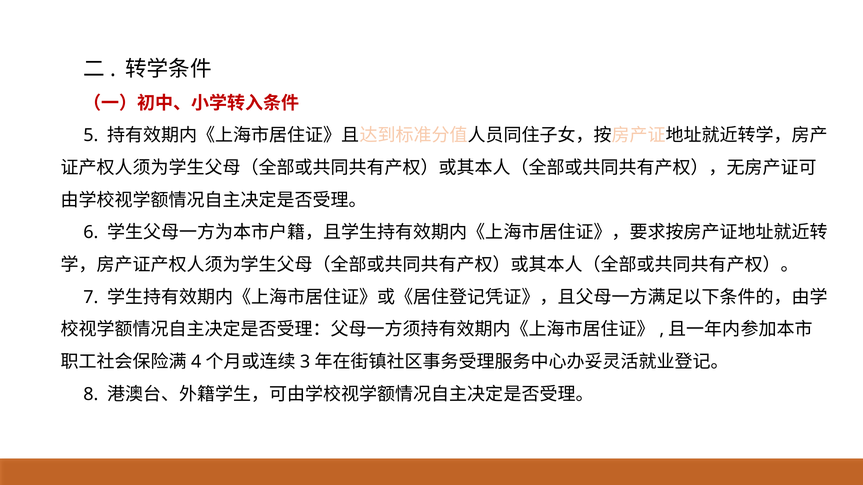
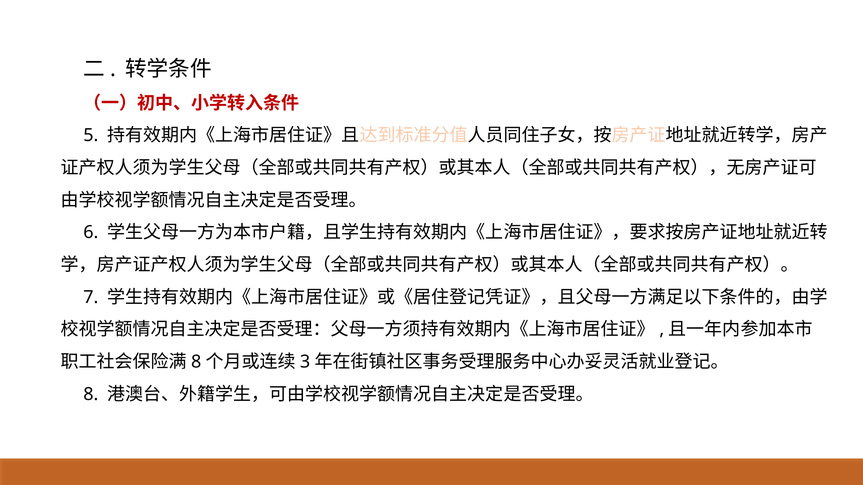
4: 4 -> 8 (196, 362)
